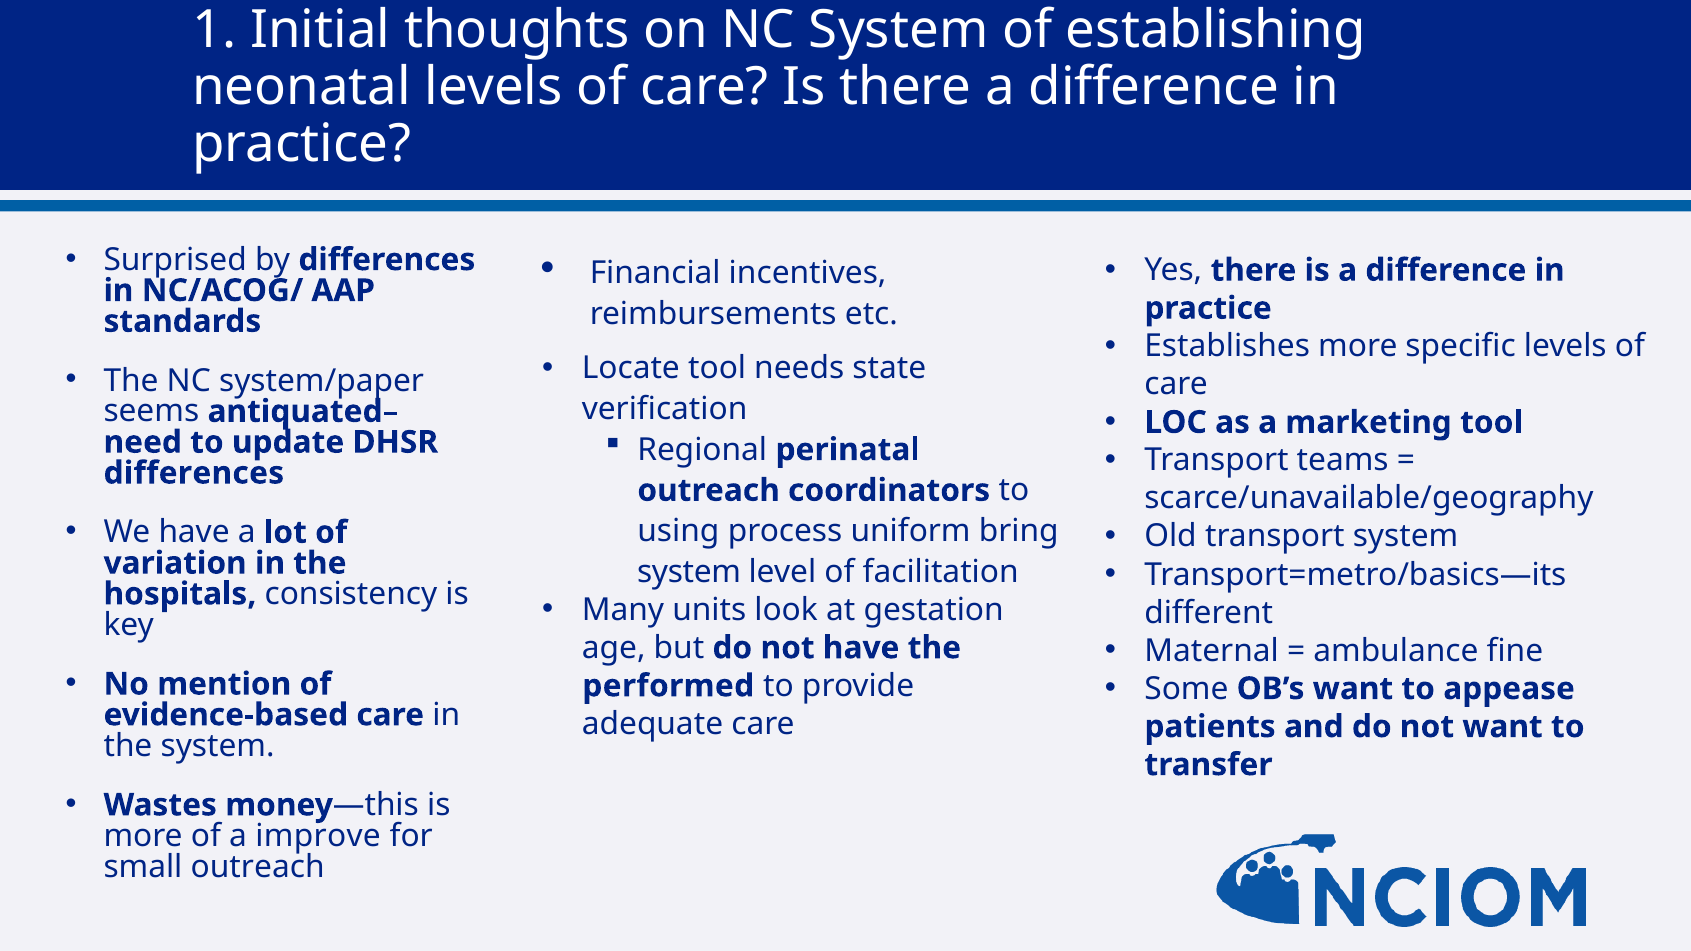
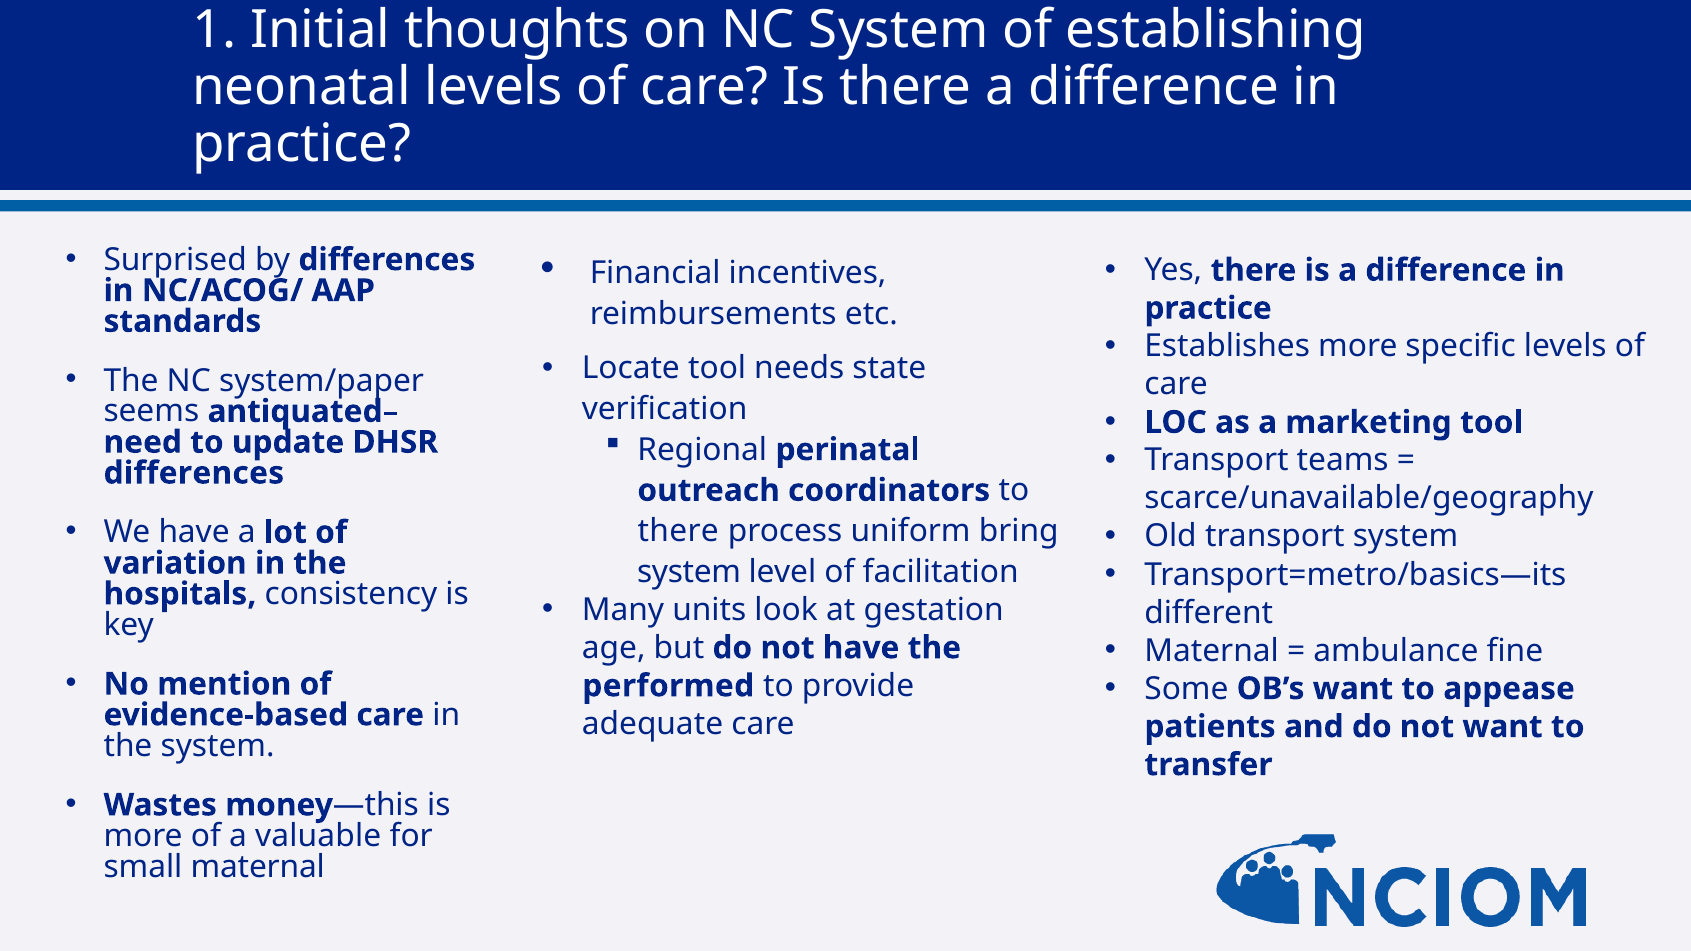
using: using -> there (678, 531)
improve: improve -> valuable (318, 836)
small outreach: outreach -> maternal (258, 867)
